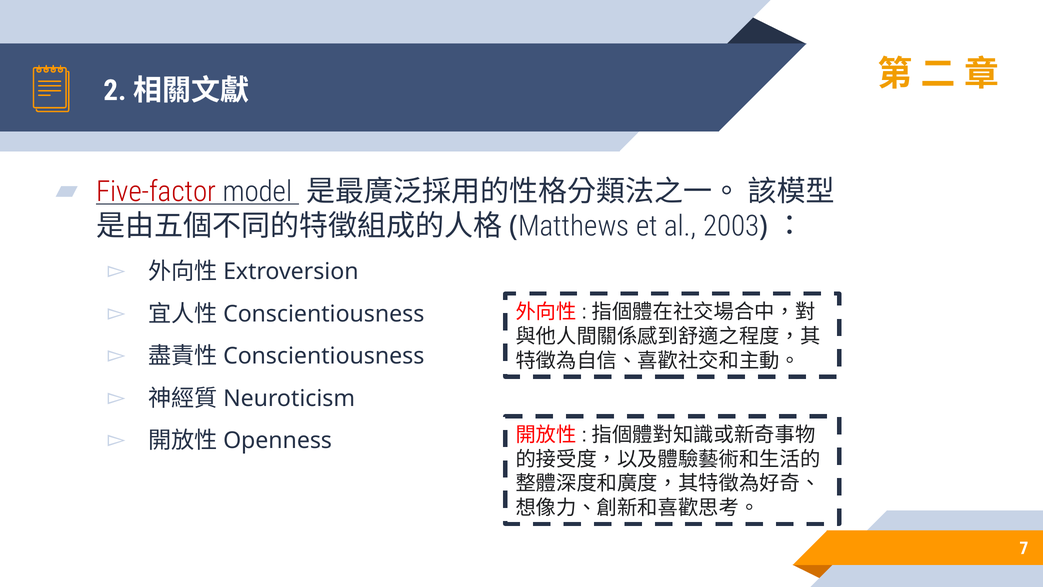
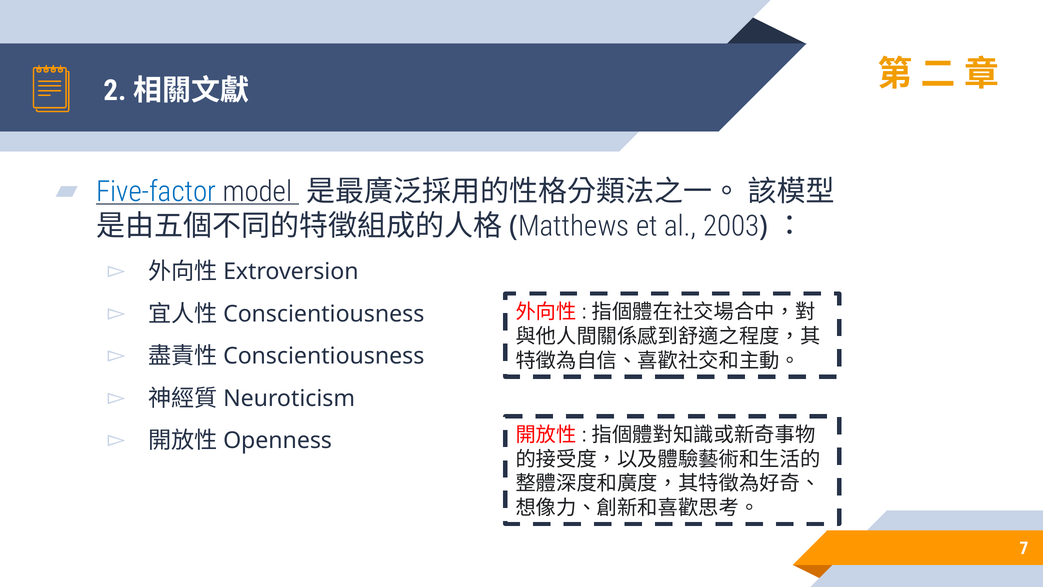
Five-factor colour: red -> blue (156, 191)
